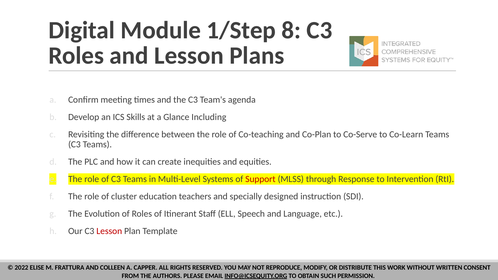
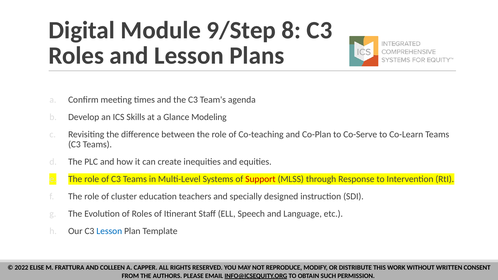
1/Step: 1/Step -> 9/Step (241, 30)
Including: Including -> Modeling (209, 117)
Lesson colour: red -> blue (109, 231)
